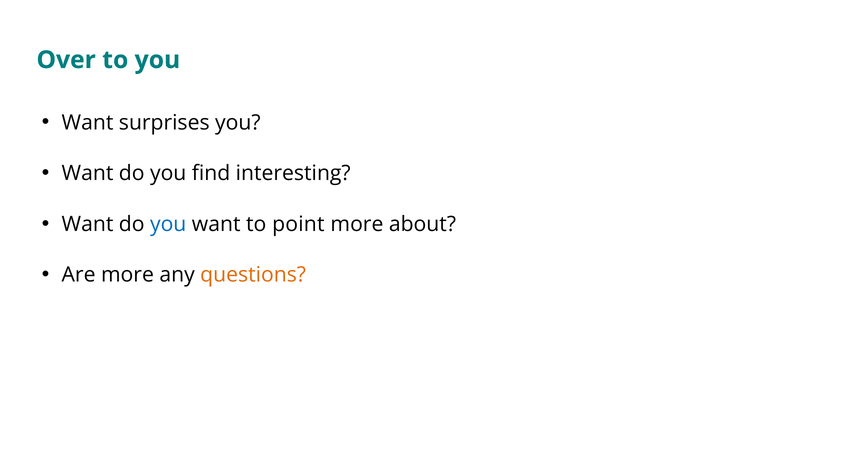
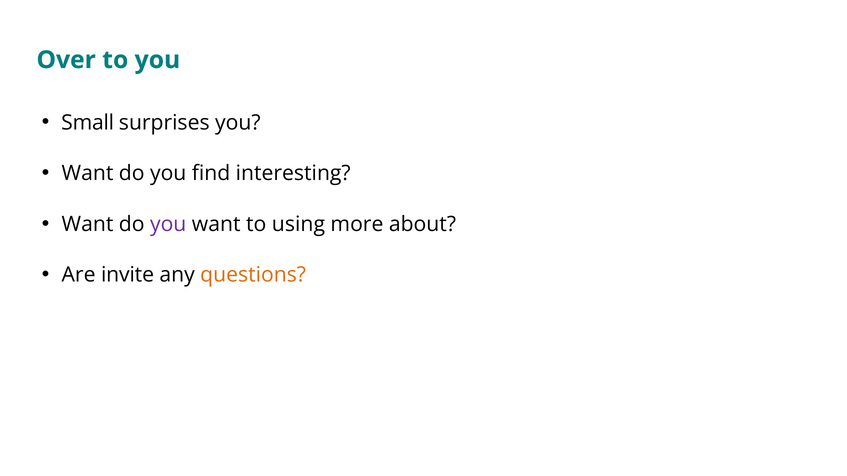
Want: Want -> Small (88, 123)
you colour: blue -> purple (168, 224)
point: point -> using (298, 224)
Are more: more -> invite (128, 275)
